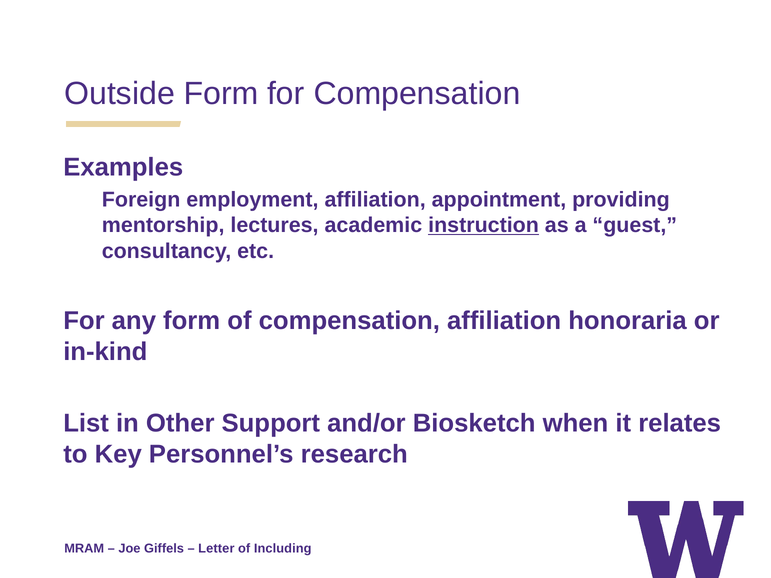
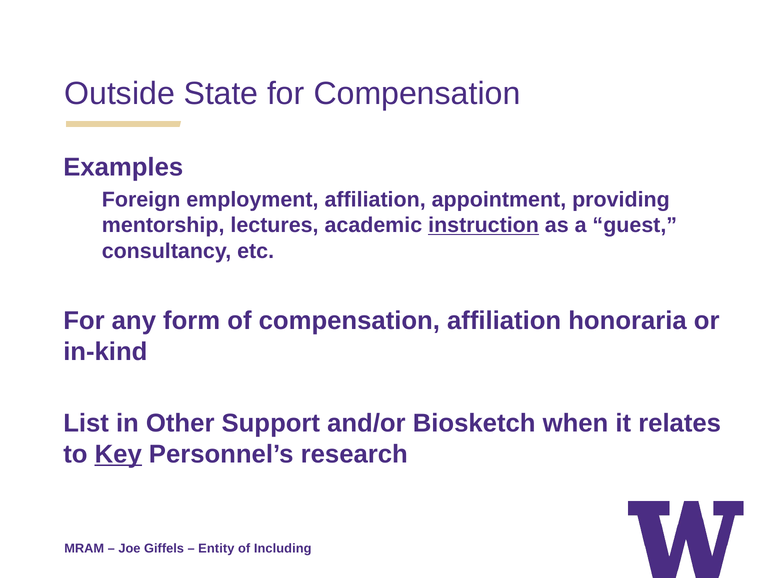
Outside Form: Form -> State (221, 94)
Key underline: none -> present (118, 454)
Letter: Letter -> Entity (216, 549)
